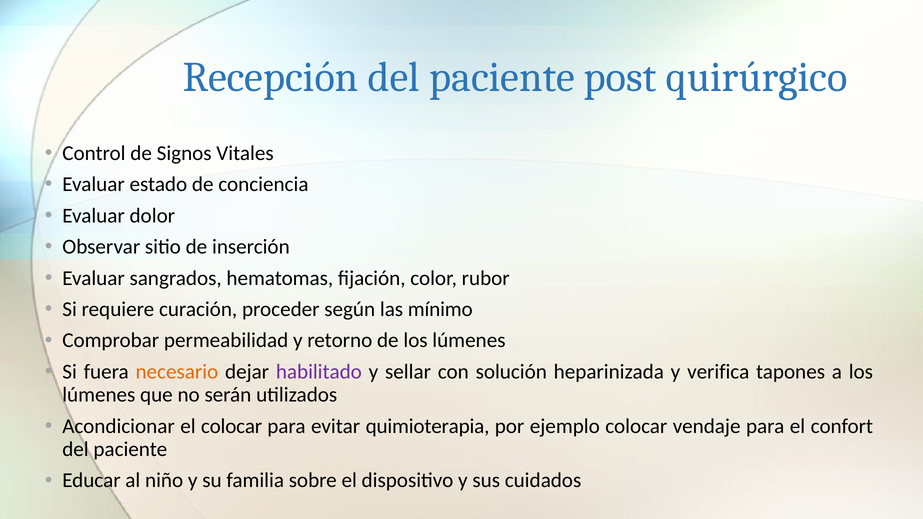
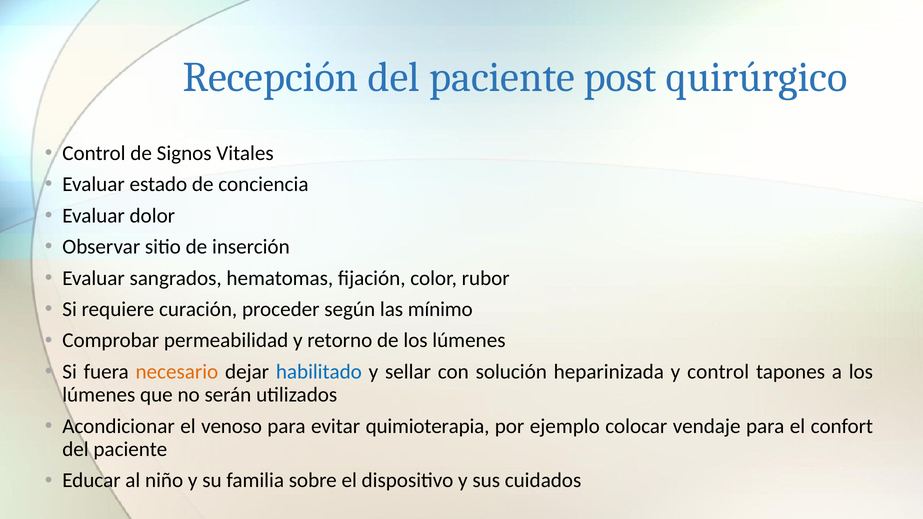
habilitado colour: purple -> blue (319, 372)
y verifica: verifica -> control (718, 372)
el colocar: colocar -> venoso (232, 426)
